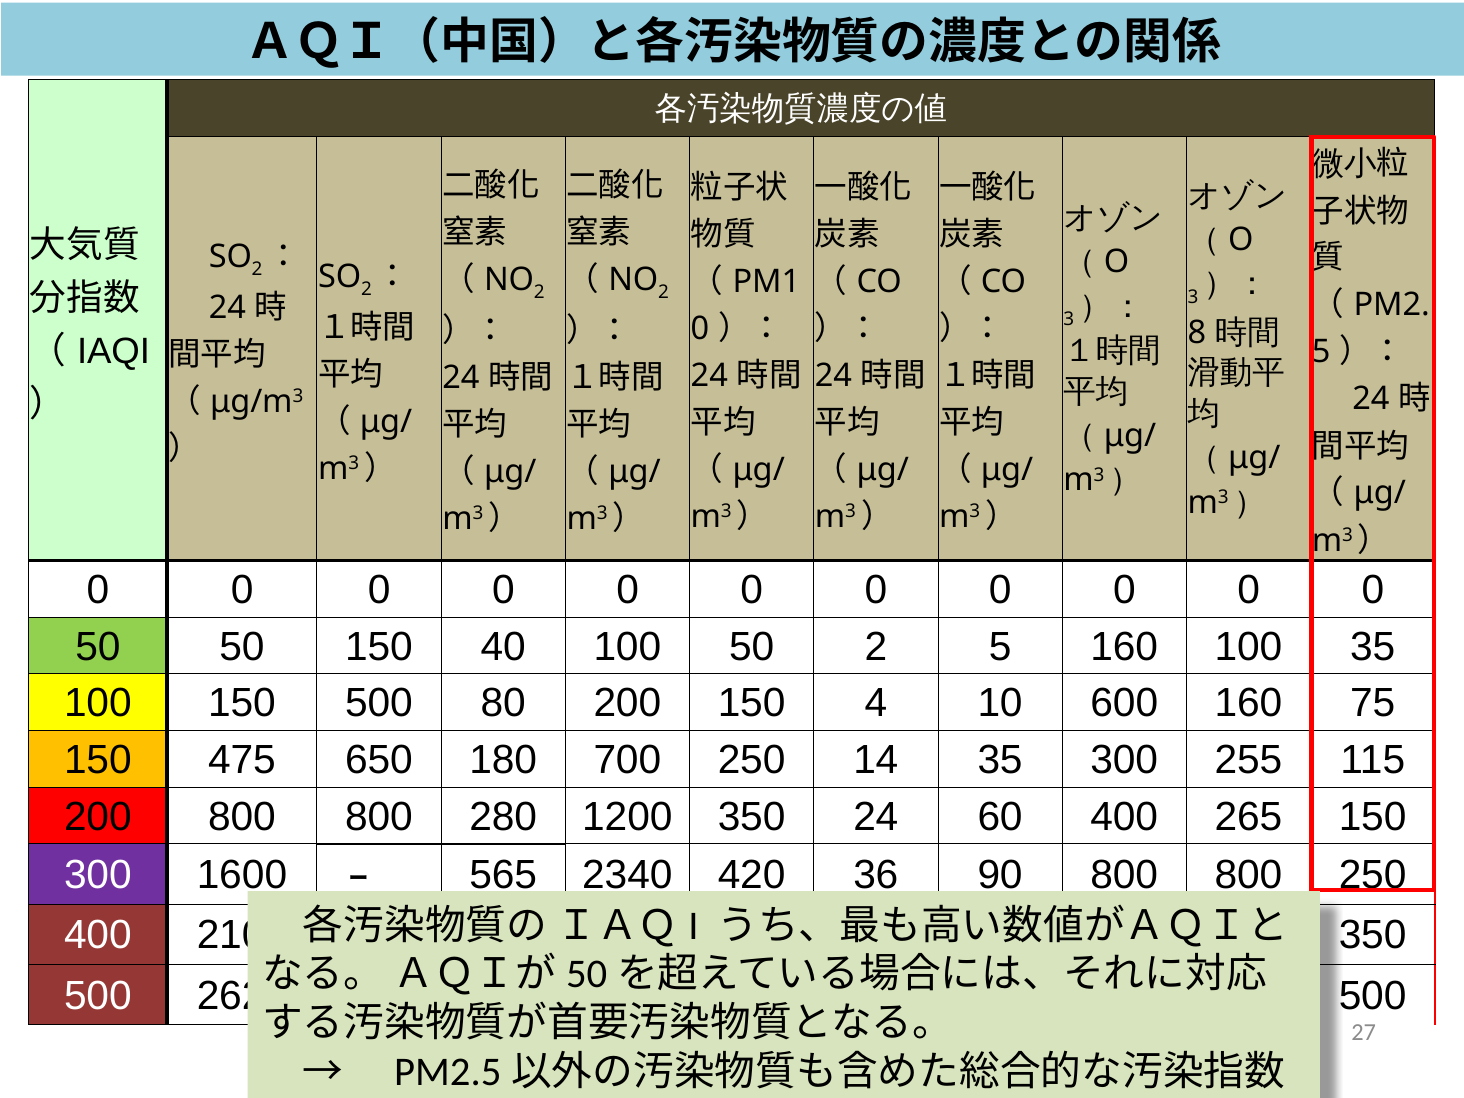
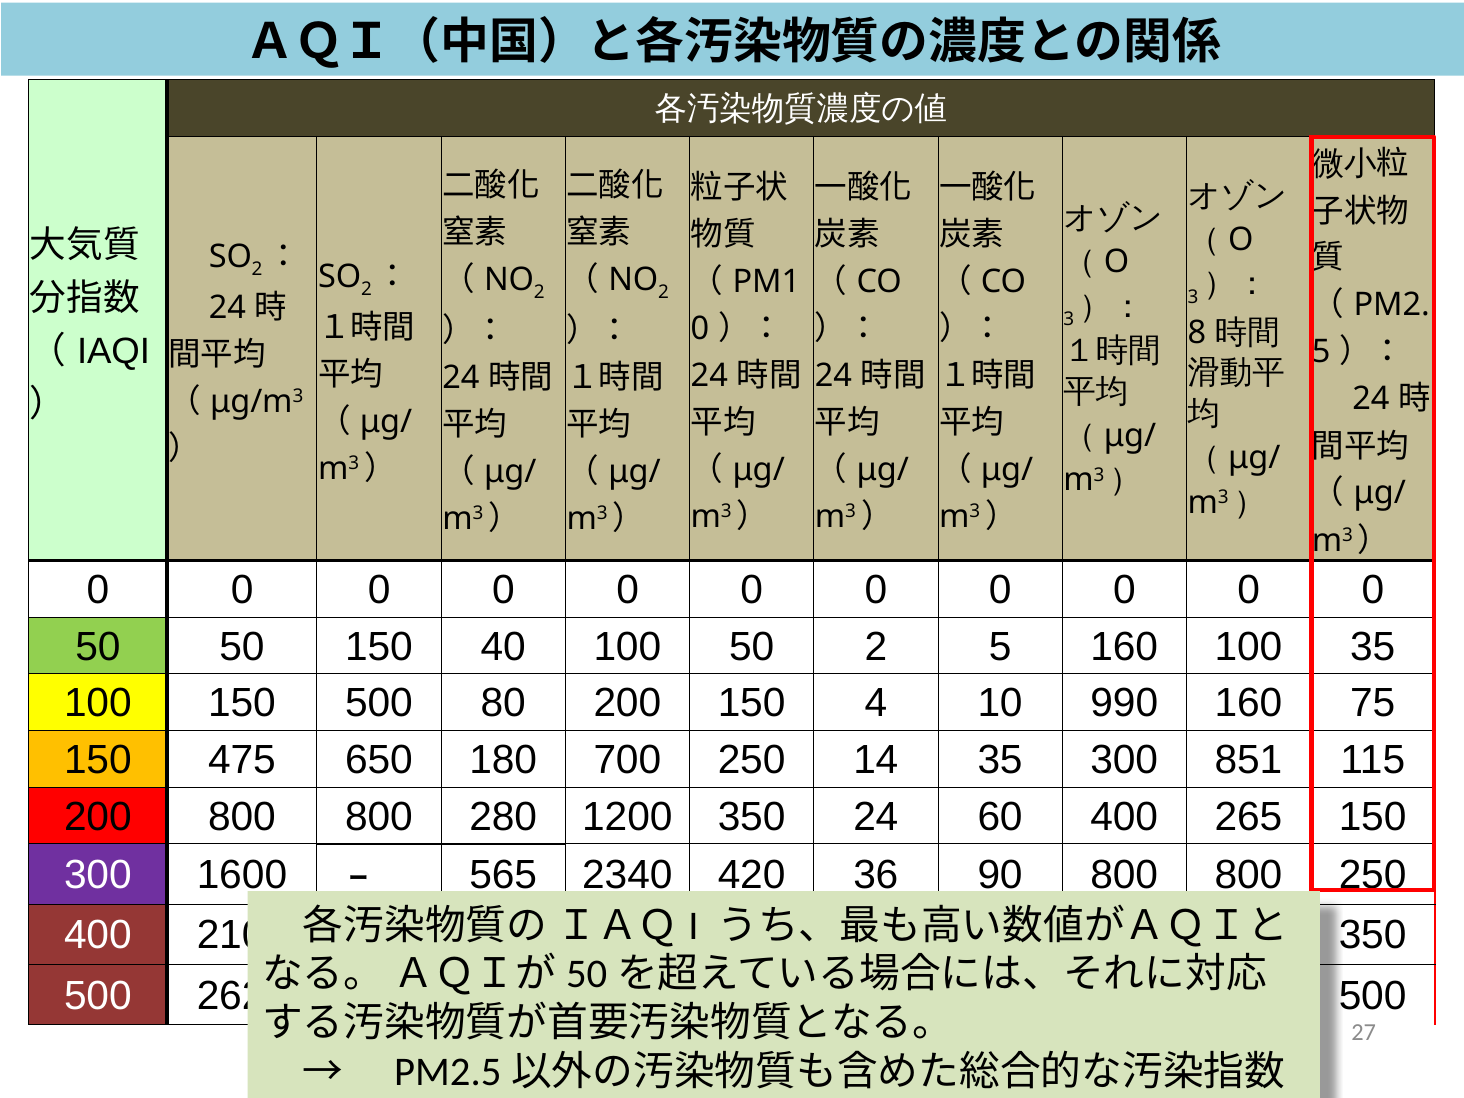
10 600: 600 -> 990 (1124, 704)
255: 255 -> 851 (1248, 760)
